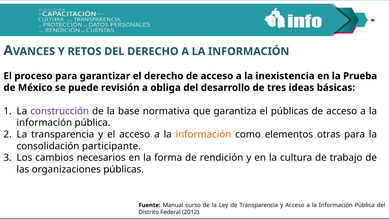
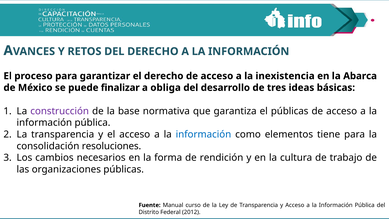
Prueba: Prueba -> Abarca (360, 76)
revisión: revisión -> finalizar (120, 88)
información colour: orange -> blue (203, 134)
otras: otras -> tiene (329, 134)
participante: participante -> resoluciones (112, 146)
